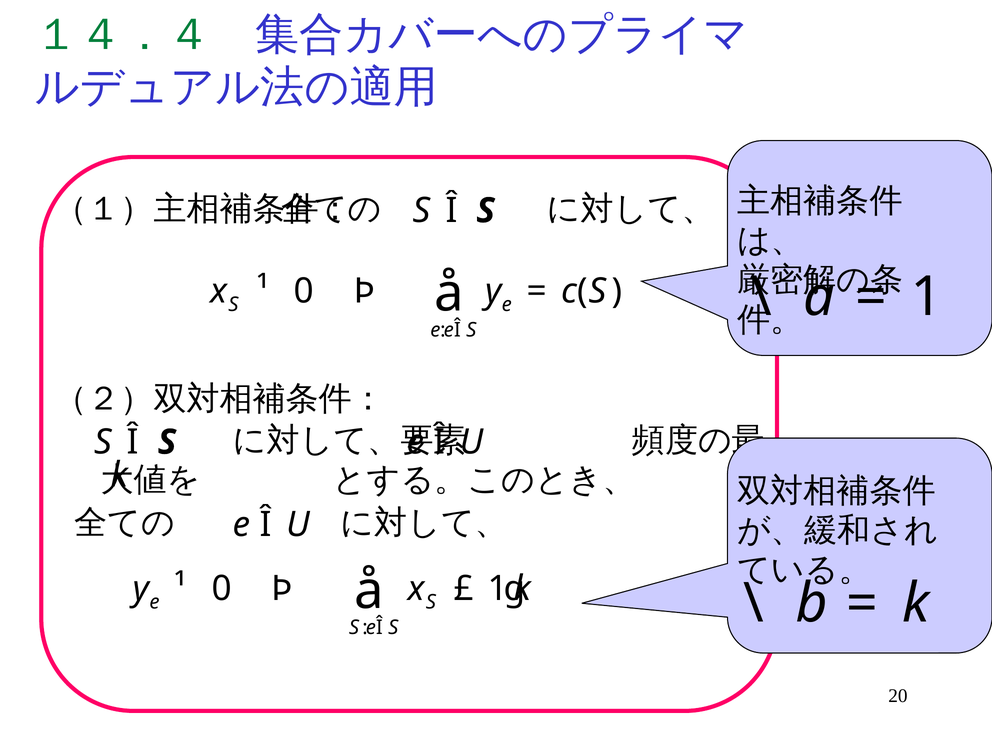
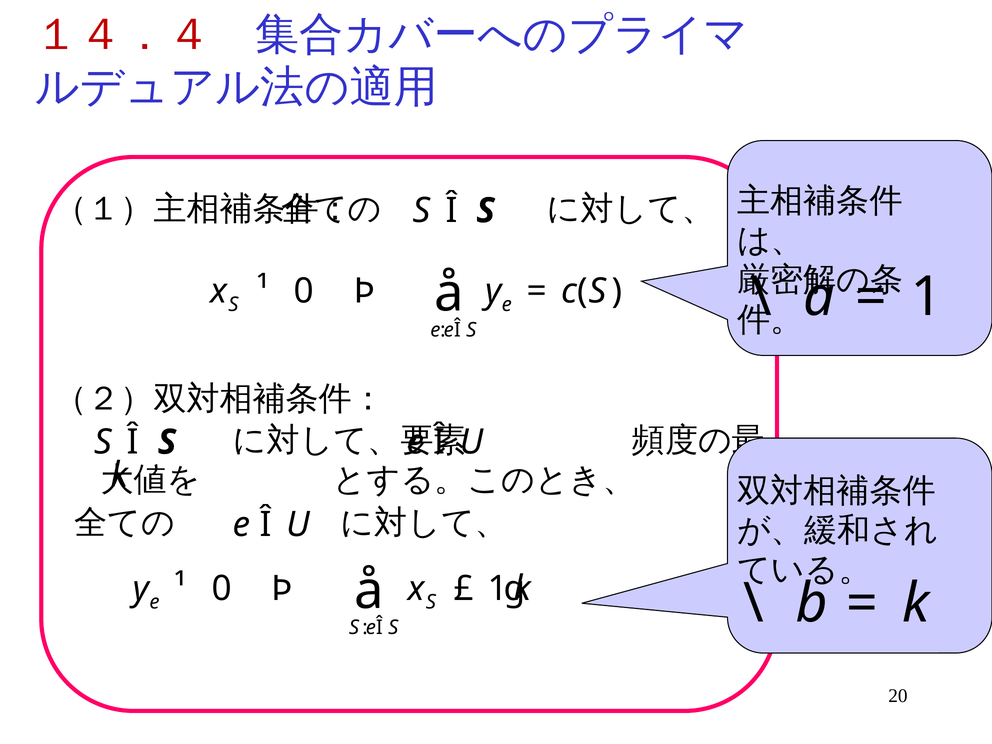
１４．４ colour: green -> red (123, 34)
